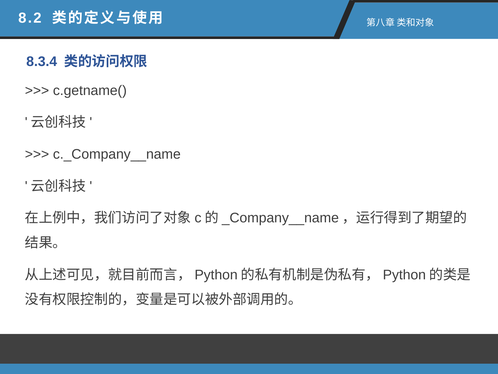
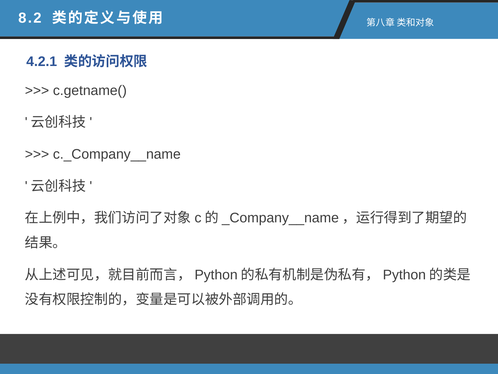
8.3.4: 8.3.4 -> 4.2.1 (42, 62)
